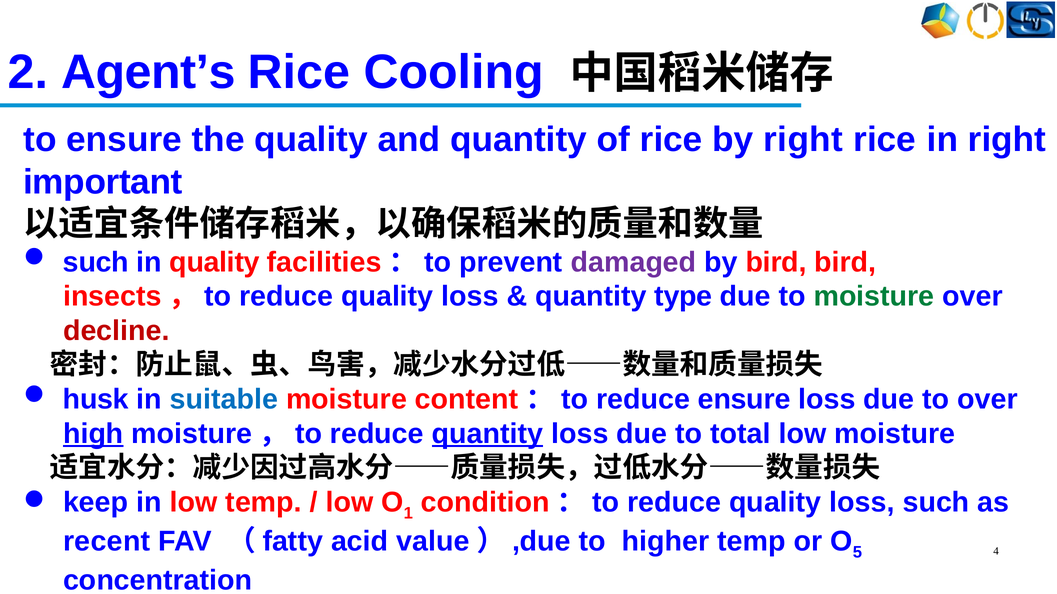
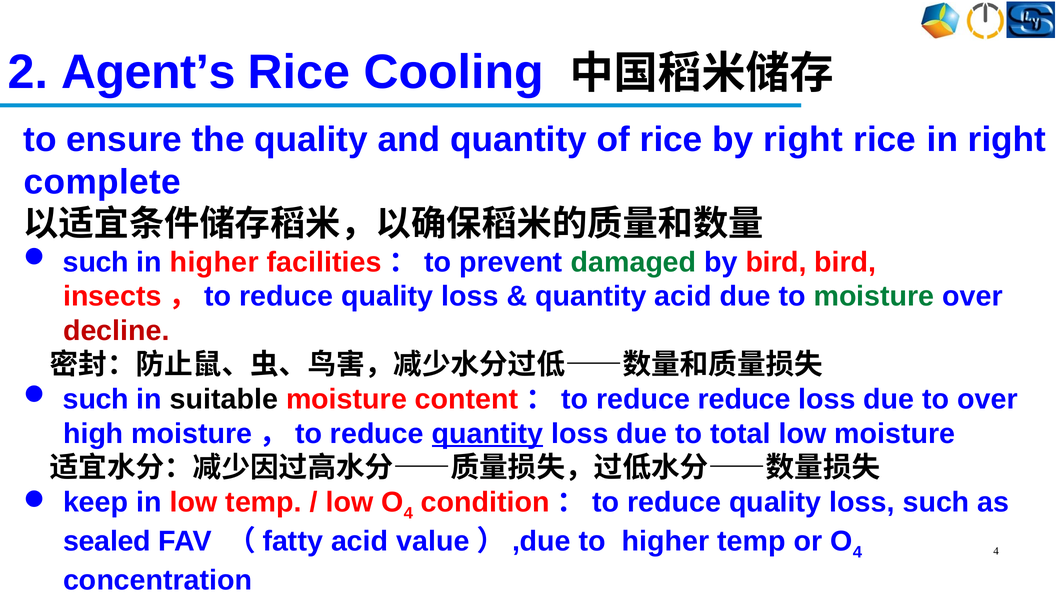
important: important -> complete (102, 182)
in quality: quality -> higher (214, 262)
damaged colour: purple -> green (634, 262)
quantity type: type -> acid (683, 297)
husk: husk -> such (96, 400)
suitable colour: blue -> black (224, 400)
reduce ensure: ensure -> reduce (744, 400)
high underline: present -> none (93, 434)
1: 1 -> 4 (408, 514)
recent: recent -> sealed (107, 542)
5: 5 -> 4 (857, 553)
